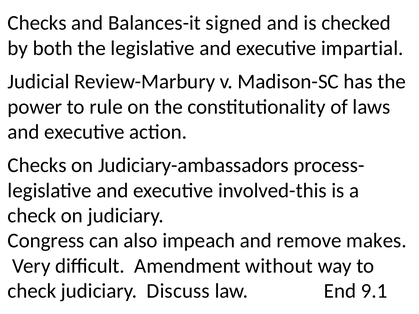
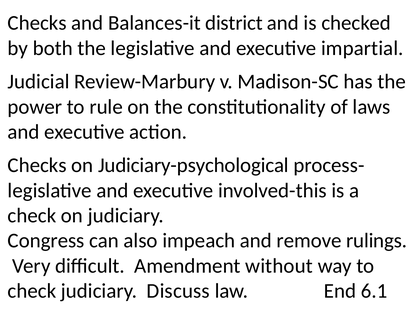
signed: signed -> district (234, 23)
Judiciary-ambassadors: Judiciary-ambassadors -> Judiciary-psychological (193, 166)
makes: makes -> rulings (377, 241)
9.1: 9.1 -> 6.1 (374, 291)
